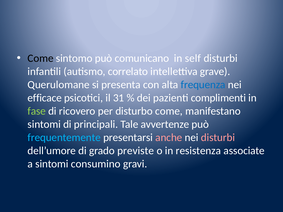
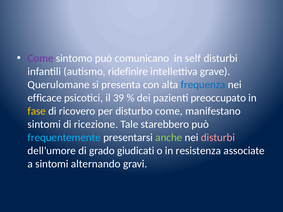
Come colour: black -> purple (41, 58)
correlato: correlato -> ridefinire (128, 72)
31: 31 -> 39 (119, 98)
complimenti: complimenti -> preoccupato (218, 98)
fase colour: light green -> yellow (37, 111)
principali: principali -> ricezione (96, 124)
avvertenze: avvertenze -> starebbero (165, 124)
anche colour: pink -> light green (169, 138)
previste: previste -> giudicati (136, 151)
consumino: consumino -> alternando (96, 164)
